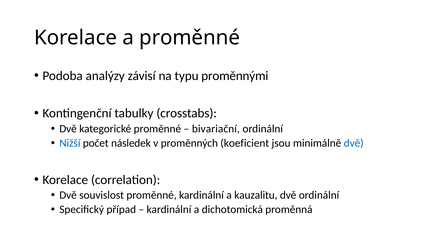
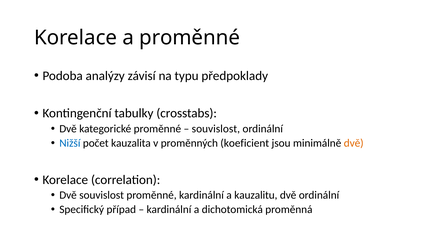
proměnnými: proměnnými -> předpoklady (235, 76)
bivariační: bivariační -> souvislost (216, 129)
následek: následek -> kauzalita (131, 143)
dvě colour: blue -> orange (354, 143)
